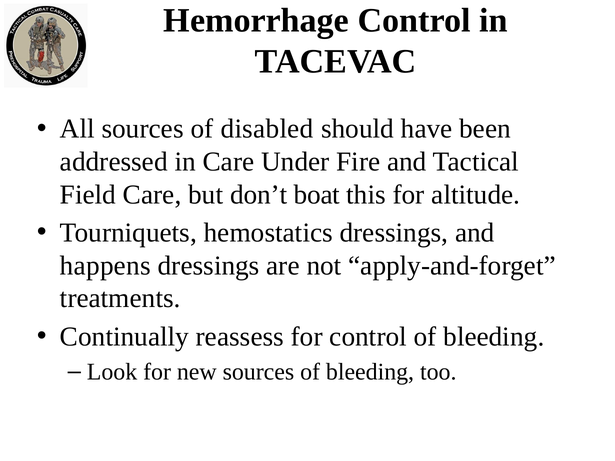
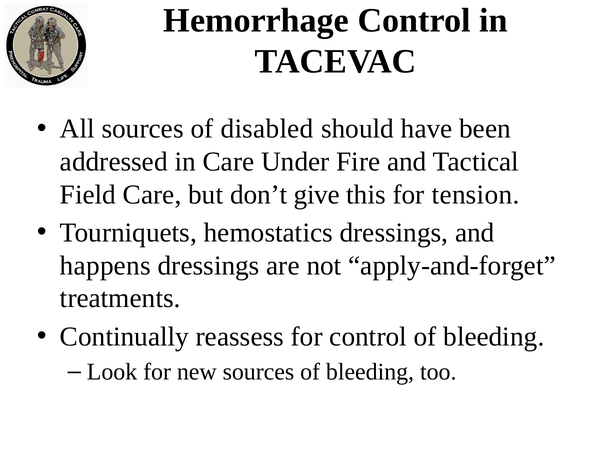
boat: boat -> give (317, 195)
altitude: altitude -> tension (476, 195)
